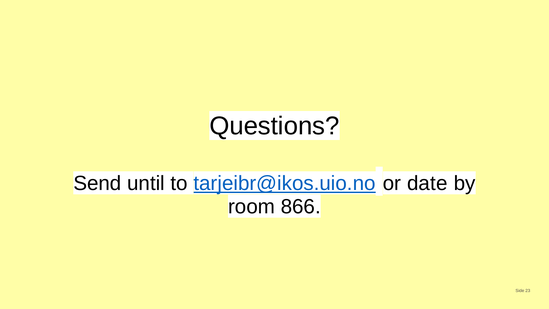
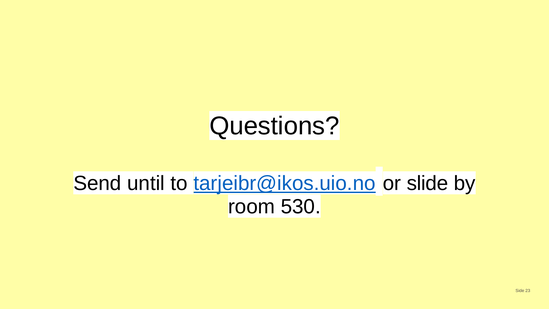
date: date -> slide (428, 183)
866: 866 -> 530 (301, 207)
